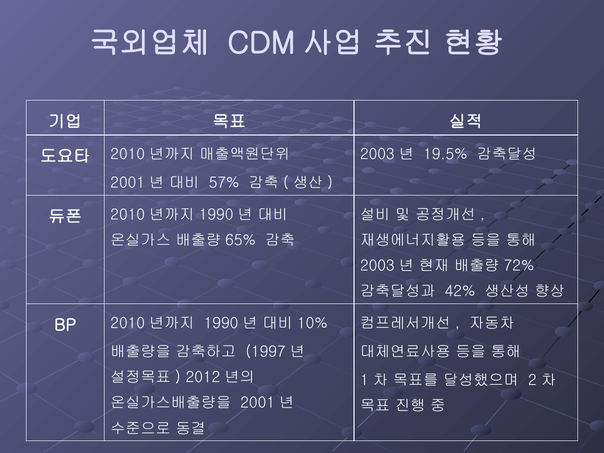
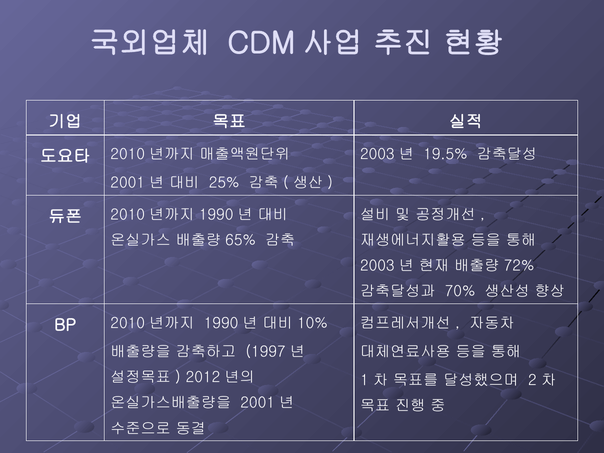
57%: 57% -> 25% (224, 183)
42%: 42% -> 70% (460, 291)
